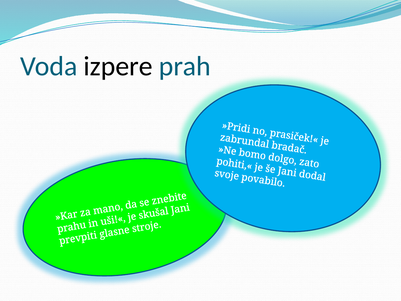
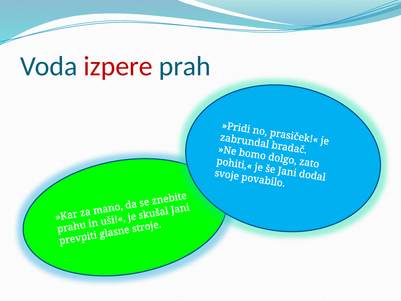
izpere colour: black -> red (118, 66)
